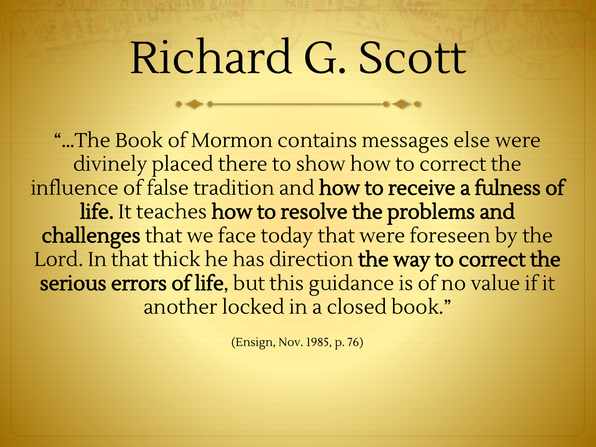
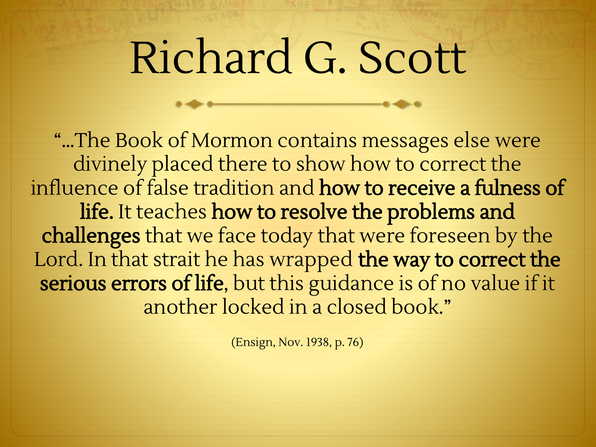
thick: thick -> strait (177, 260)
direction: direction -> wrapped (311, 260)
1985: 1985 -> 1938 (319, 342)
